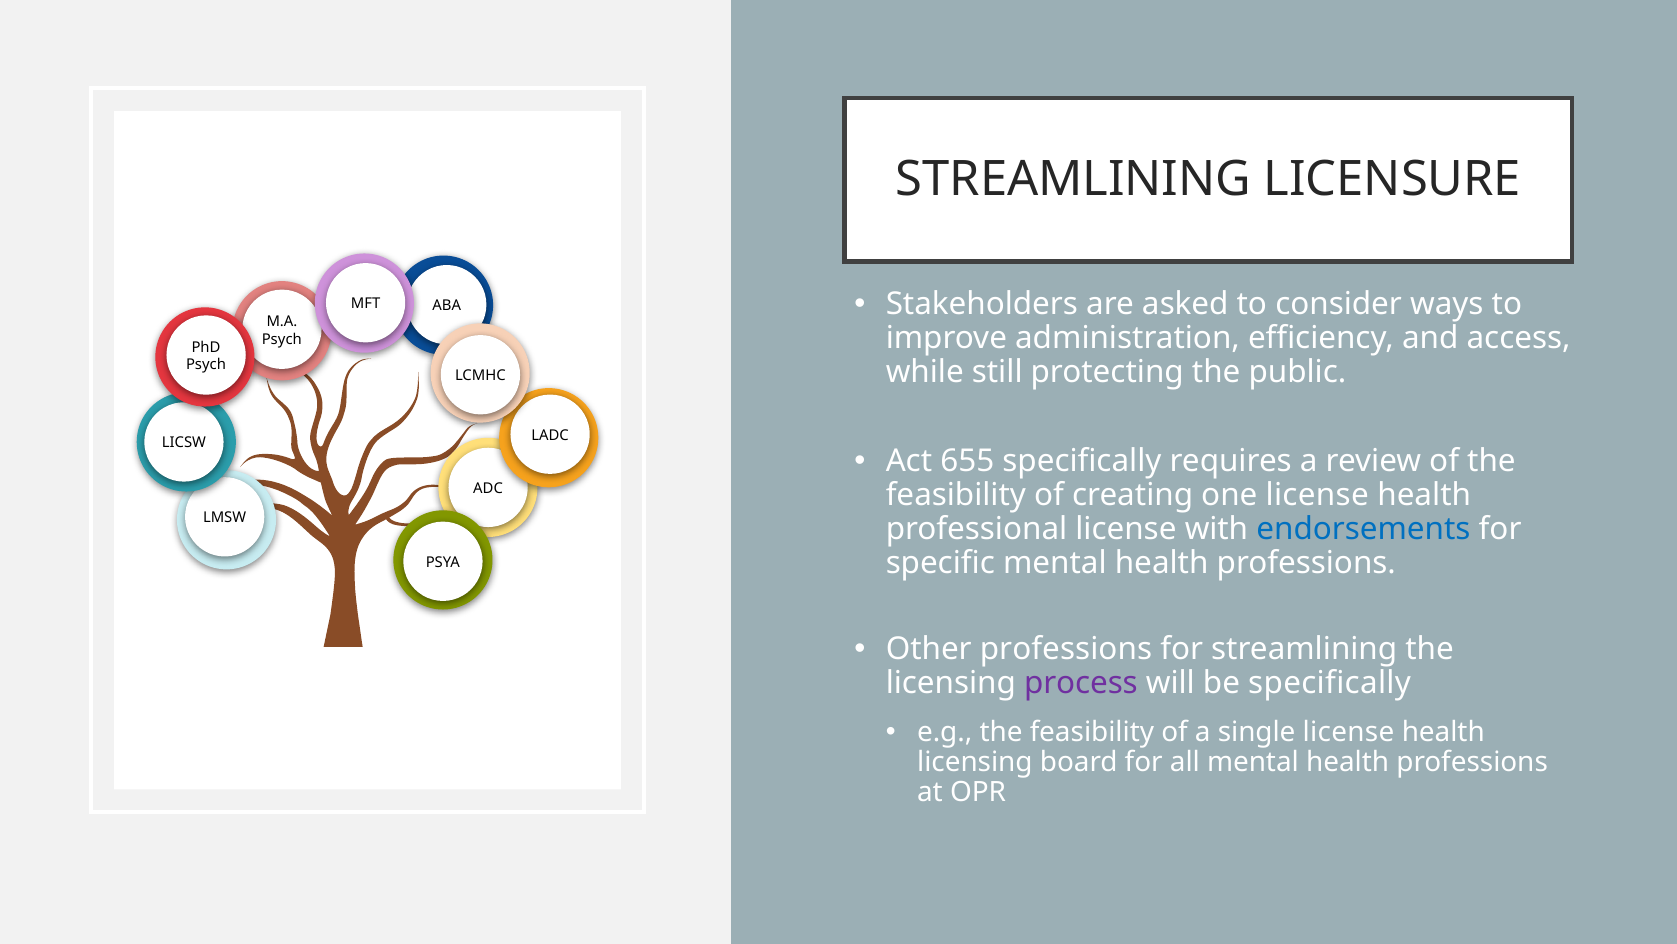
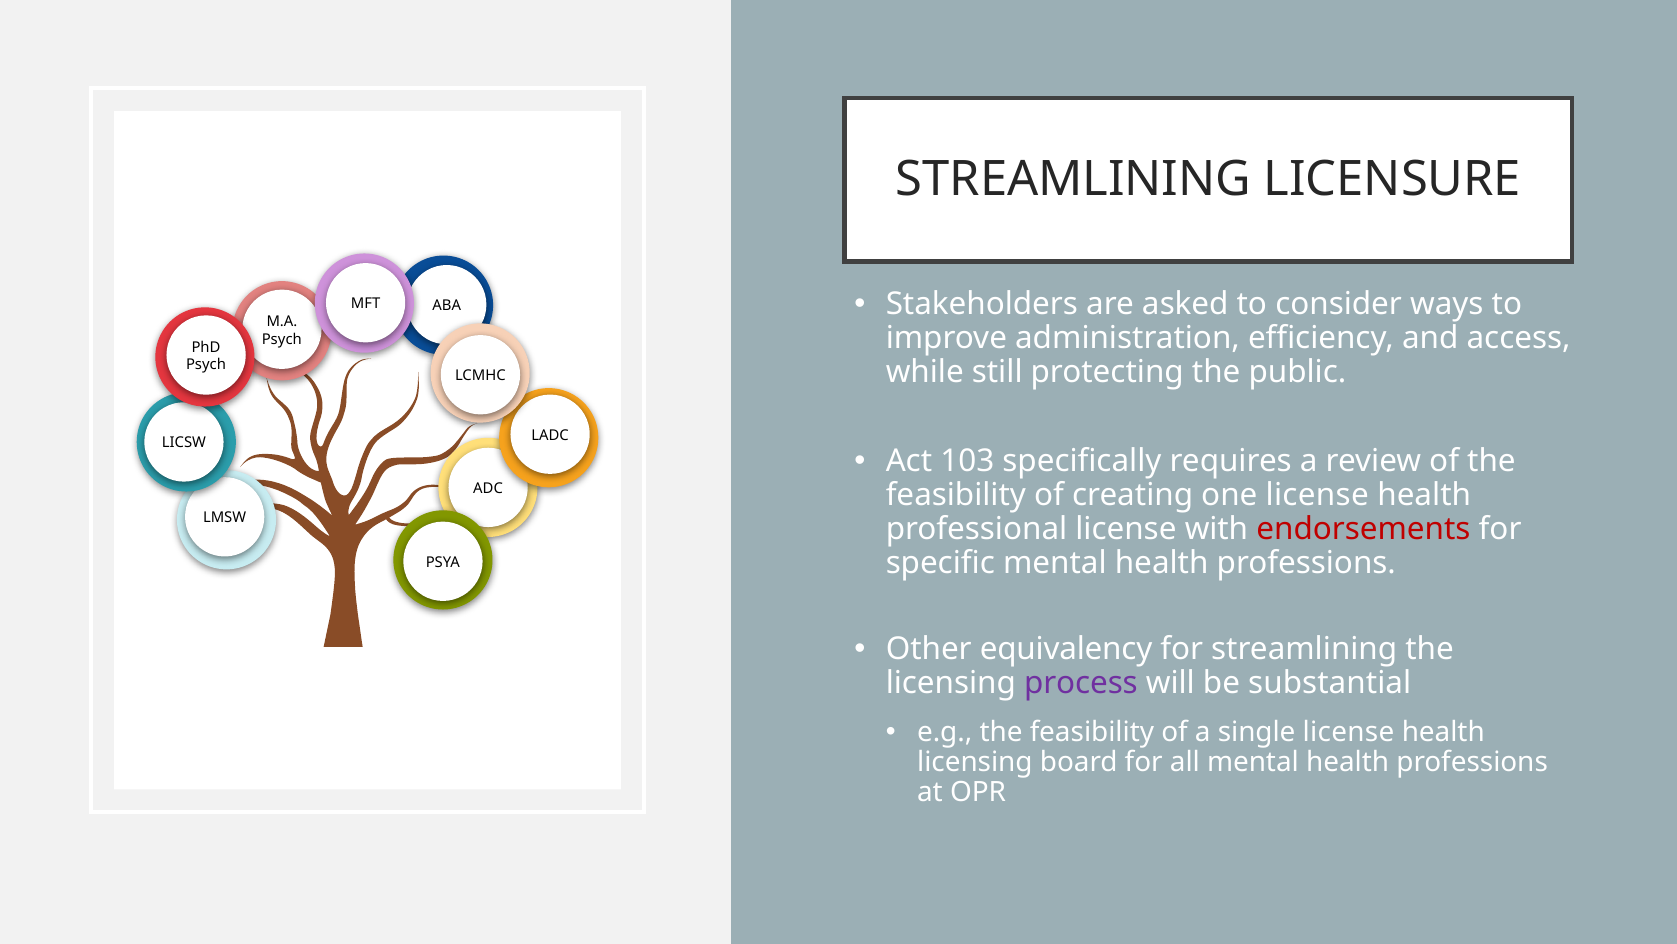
655: 655 -> 103 (967, 461)
endorsements colour: blue -> red (1363, 529)
Other professions: professions -> equivalency (1066, 648)
be specifically: specifically -> substantial (1330, 682)
